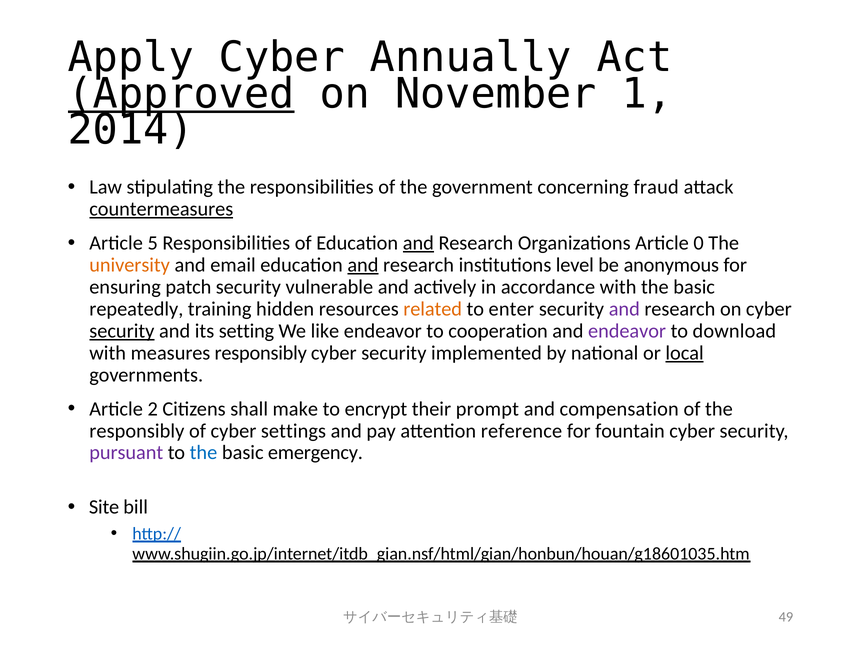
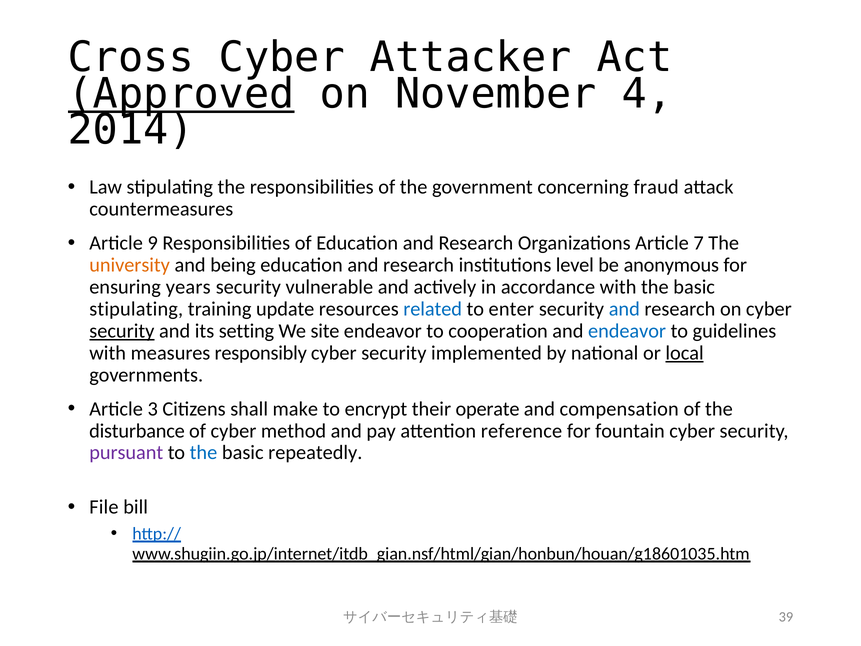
Apply: Apply -> Cross (131, 58)
Annually: Annually -> Attacker (471, 58)
1: 1 -> 4 (647, 94)
countermeasures underline: present -> none (161, 209)
5: 5 -> 9 (153, 243)
and underline: present -> none (418, 243)
0: 0 -> 7 (699, 243)
email: email -> being (233, 265)
and underline: present -> none (363, 265)
patch: patch -> years (188, 287)
repeatedly: repeatedly -> stipulating (136, 309)
hidden: hidden -> update (285, 309)
related colour: orange -> blue (433, 309)
and colour: purple -> blue (624, 309)
like: like -> site (325, 331)
endeavor colour: purple -> blue (627, 331)
download: download -> guidelines (734, 331)
2: 2 -> 3 (153, 409)
prompt: prompt -> operate (488, 409)
responsibly: responsibly -> disturbance (137, 431)
settings: settings -> method (294, 431)
emergency: emergency -> repeatedly (315, 453)
Site: Site -> File (104, 507)
49: 49 -> 39 (786, 617)
